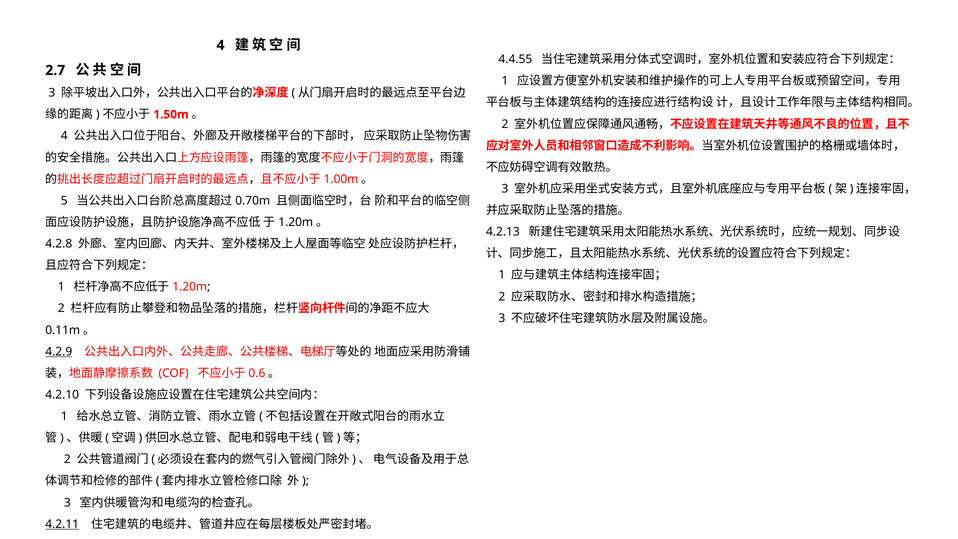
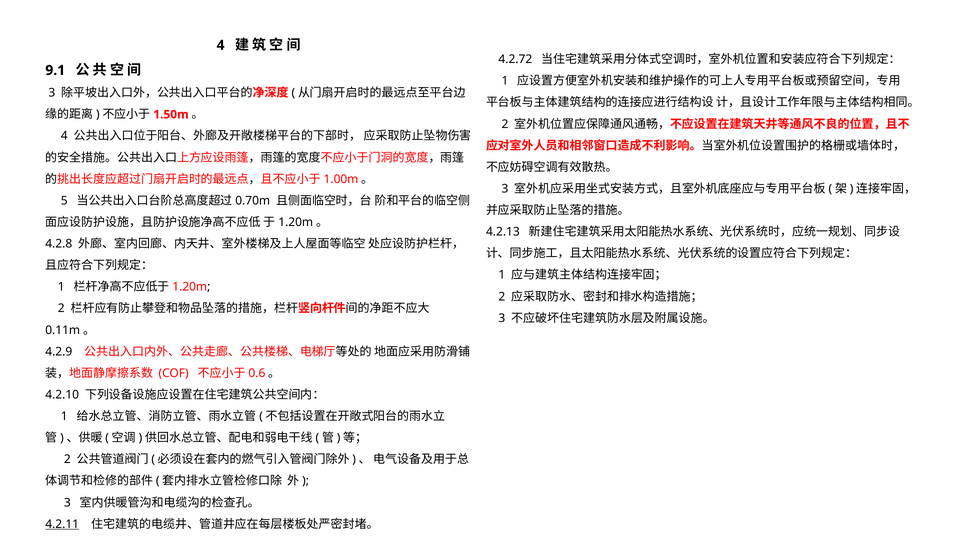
4.4.55: 4.4.55 -> 4.2.72 (515, 59)
2.7: 2.7 -> 9.1 (55, 70)
4.2.9 underline: present -> none (59, 352)
